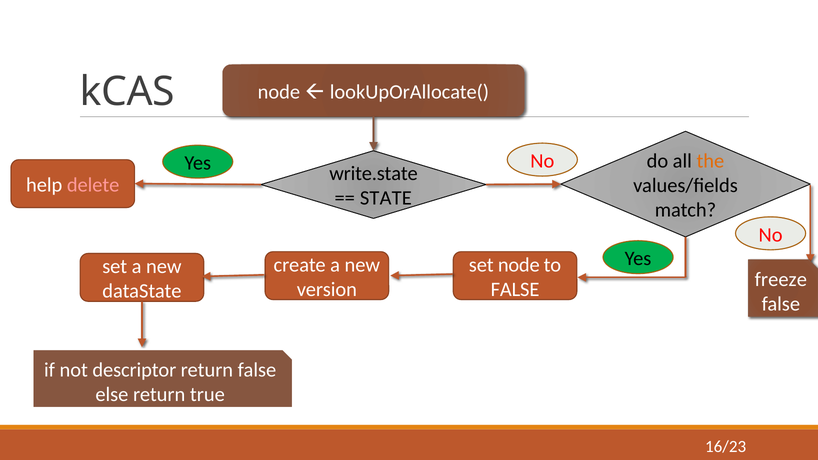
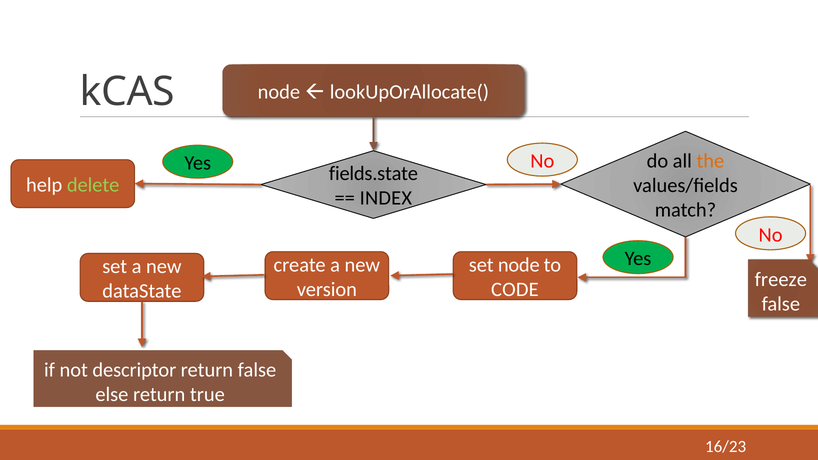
write.state: write.state -> fields.state (374, 174)
delete colour: pink -> light green (93, 185)
STATE: STATE -> INDEX (386, 198)
FALSE: FALSE -> CODE (515, 289)
